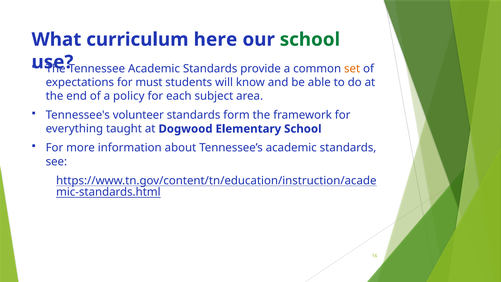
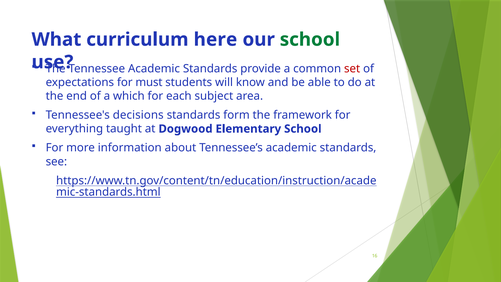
set colour: orange -> red (352, 69)
policy: policy -> which (129, 96)
volunteer: volunteer -> decisions (138, 115)
